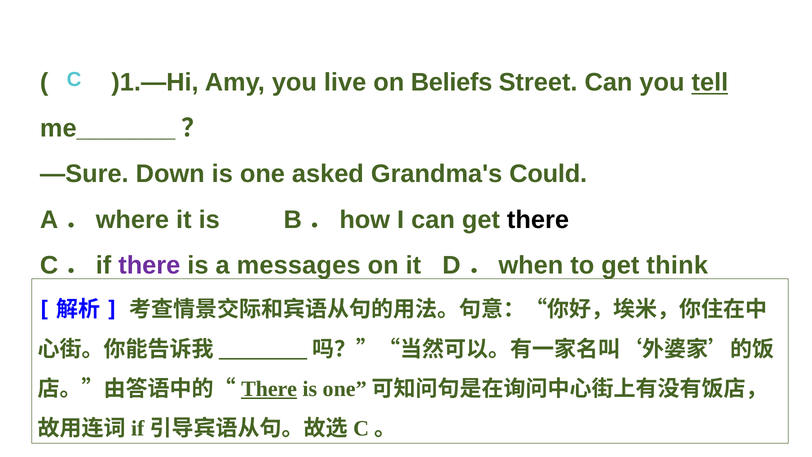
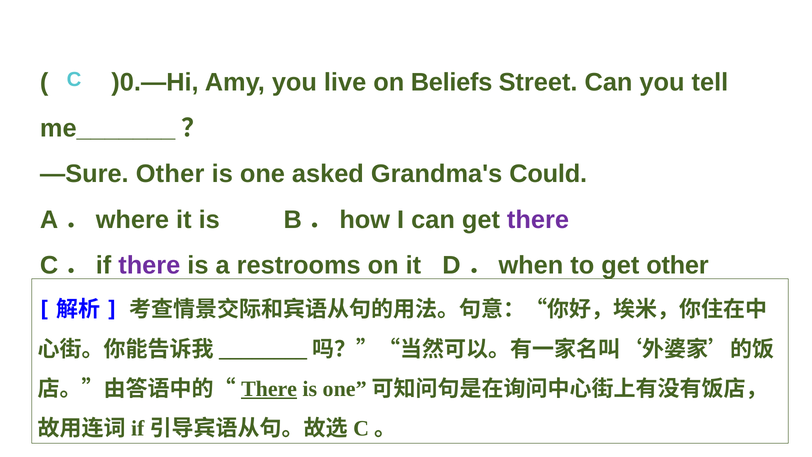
)1.—Hi: )1.—Hi -> )0.—Hi (155, 83)
tell underline: present -> none (710, 83)
—Sure Down: Down -> Other (170, 174)
there colour: black -> purple (538, 220)
messages: messages -> restrooms (299, 265)
get think: think -> other (677, 265)
